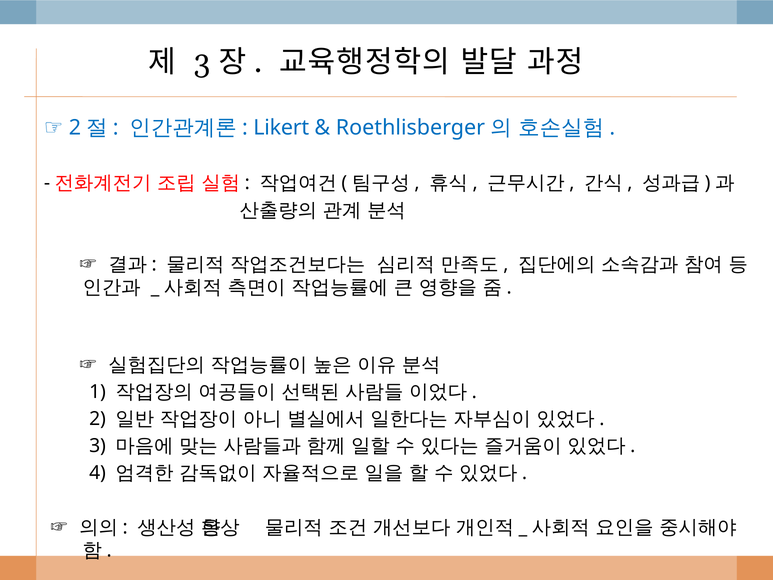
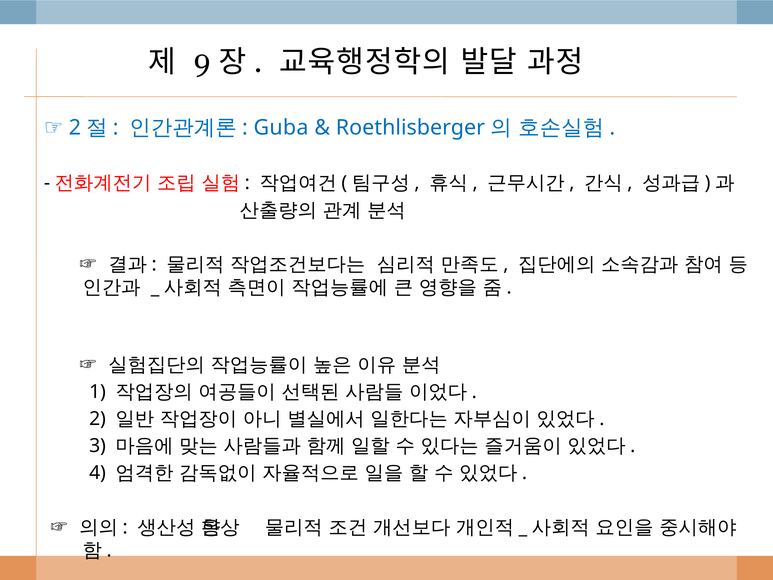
3: 3 -> 9 (202, 62)
Likert: Likert -> Guba (281, 128)
